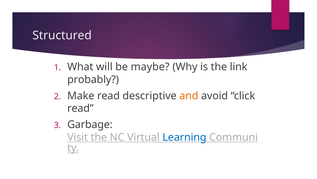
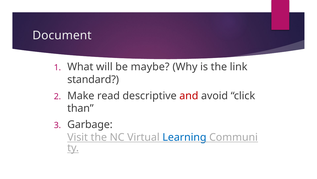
Structured: Structured -> Document (62, 35)
probably: probably -> standard (93, 79)
and colour: orange -> red (189, 95)
read: read -> than (80, 108)
